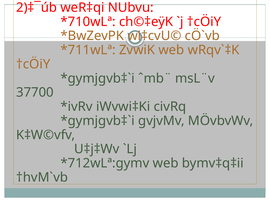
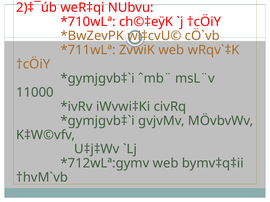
37700: 37700 -> 11000 (35, 93)
